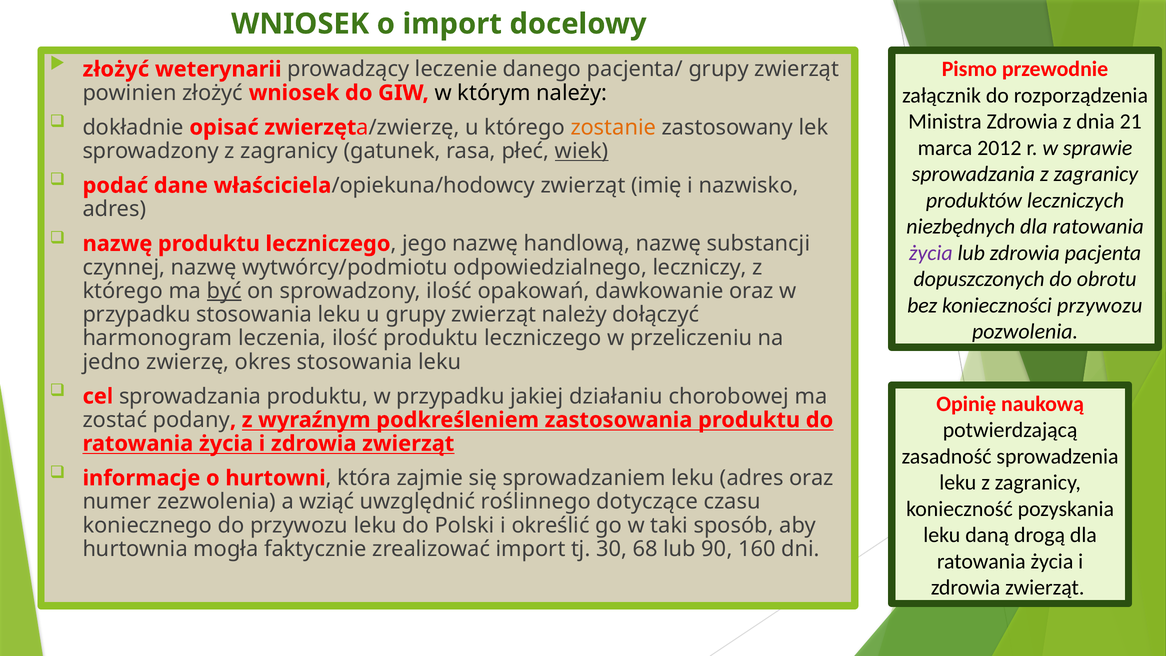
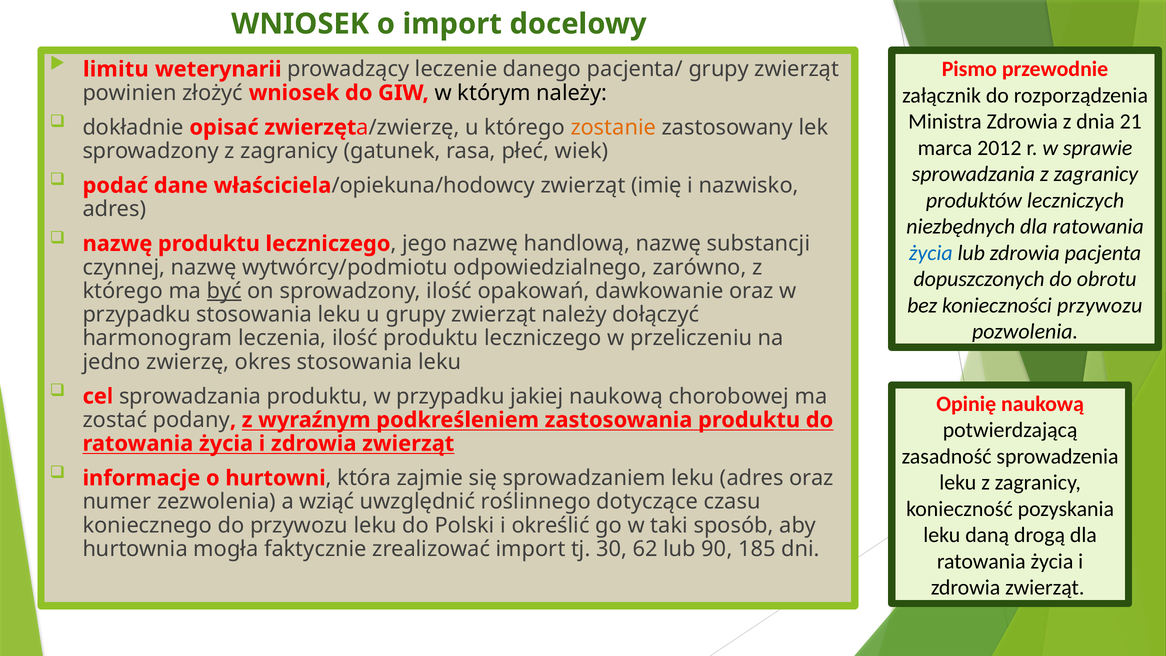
złożyć: złożyć -> limitu (116, 69)
wiek underline: present -> none (582, 151)
życia colour: purple -> blue (931, 253)
leczniczy: leczniczy -> zarówno (699, 267)
jakiej działaniu: działaniu -> naukową (616, 396)
68: 68 -> 62 (645, 549)
160: 160 -> 185 (757, 549)
